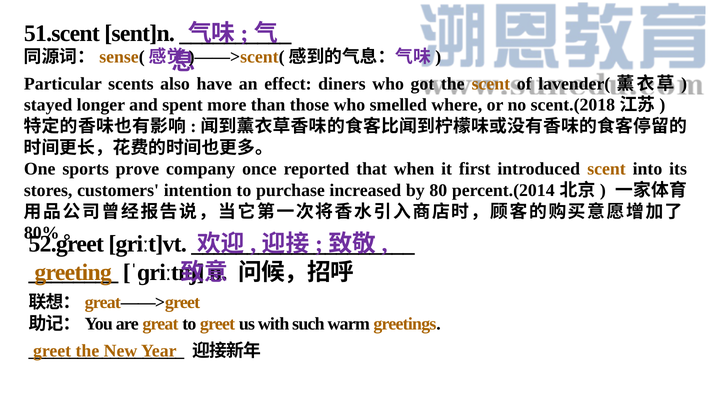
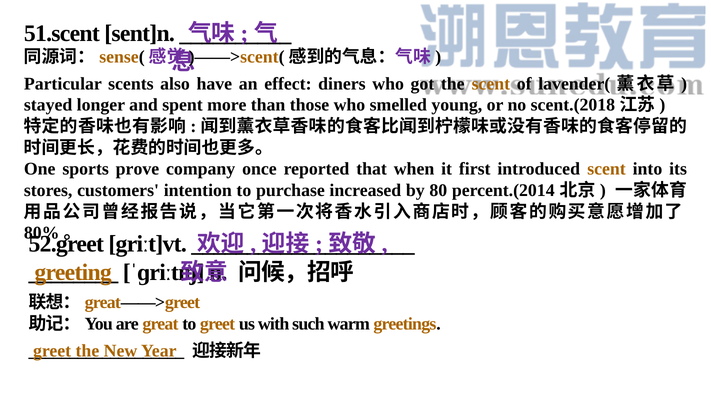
where: where -> young (457, 105)
